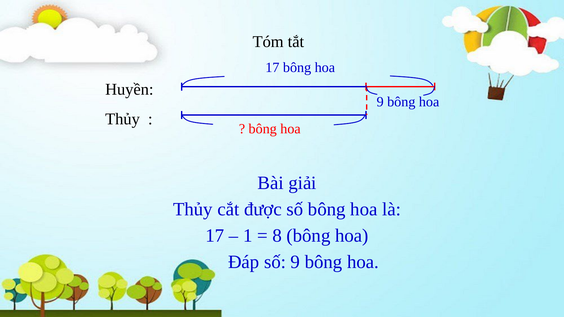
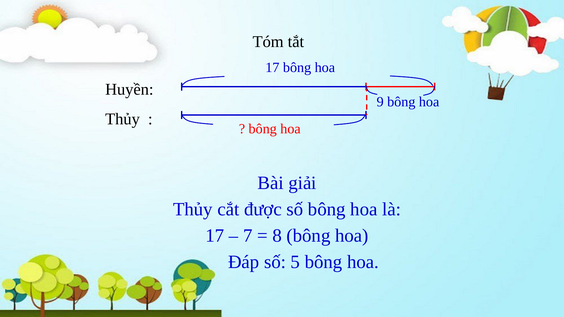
1: 1 -> 7 (248, 236)
số 9: 9 -> 5 (295, 262)
